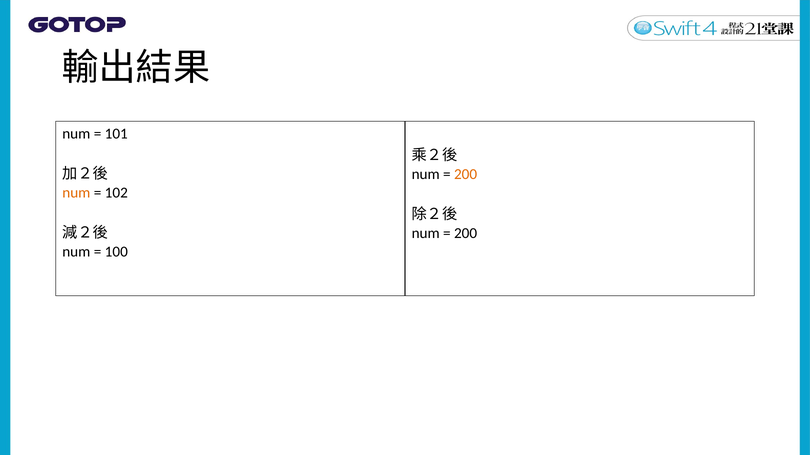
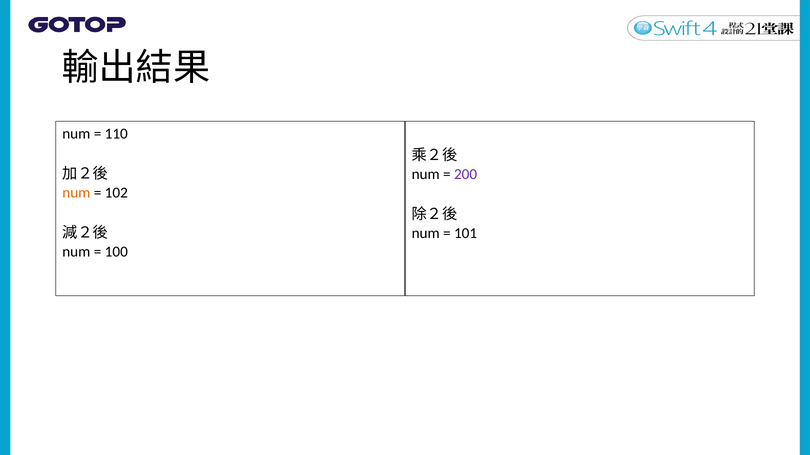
101: 101 -> 110 (116, 134)
200 colour: orange -> purple (466, 174)
200: 200 -> 101 (466, 233)
